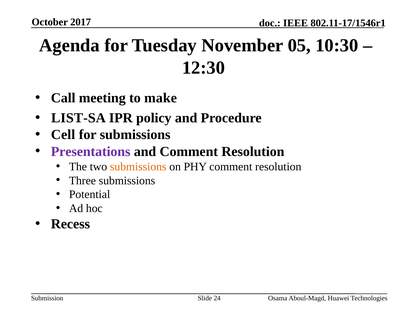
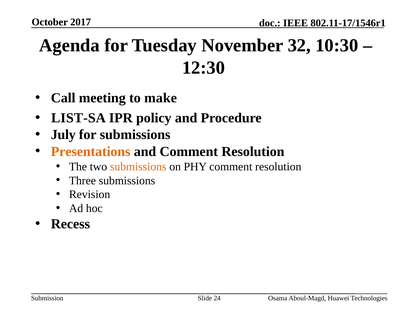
05: 05 -> 32 (299, 46)
Cell: Cell -> July (63, 135)
Presentations colour: purple -> orange (91, 152)
Potential: Potential -> Revision (90, 195)
